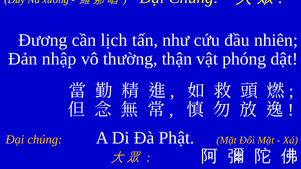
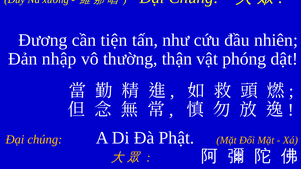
lịch: lịch -> tiện (114, 40)
